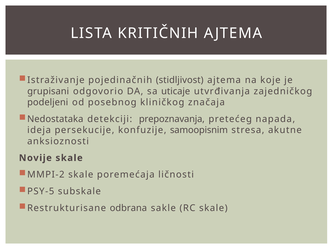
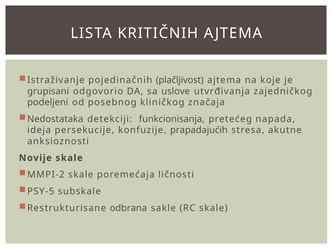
stidljivost: stidljivost -> plačljivost (180, 80)
uticaje: uticaje -> uslove (176, 91)
prepoznavanja: prepoznavanja -> funkcionisanja (172, 119)
samoopisnim: samoopisnim -> prapadajućih (199, 130)
